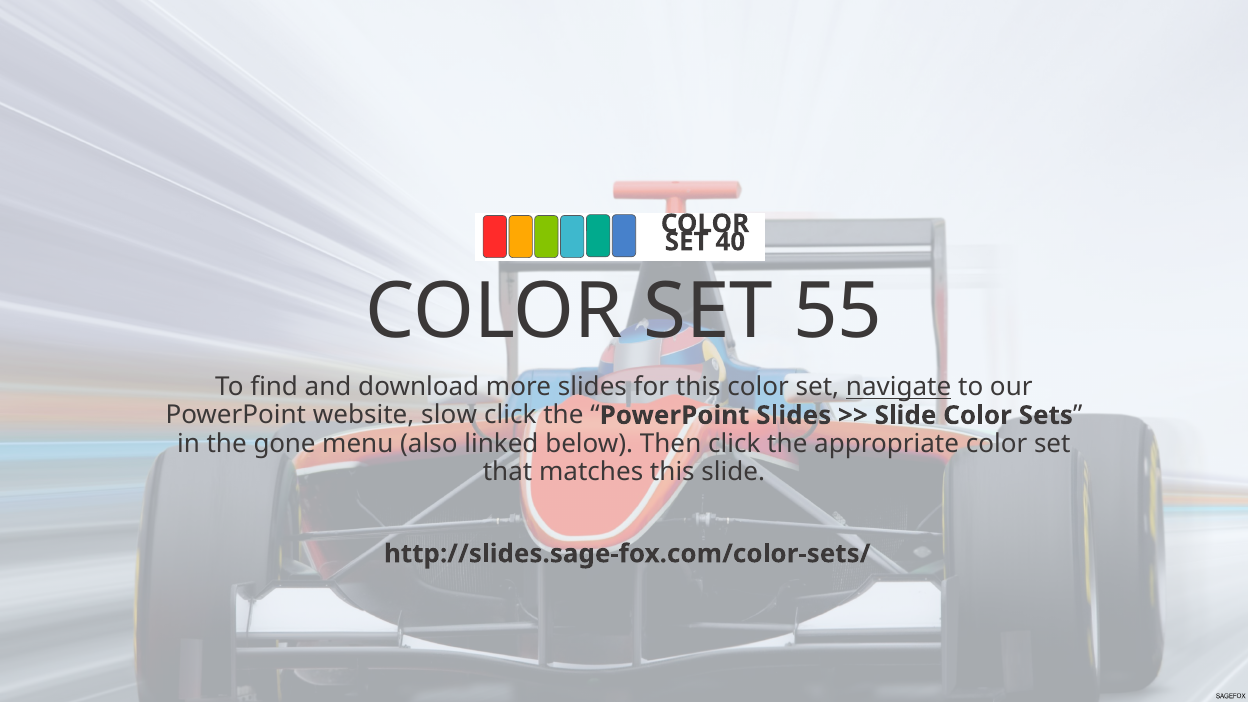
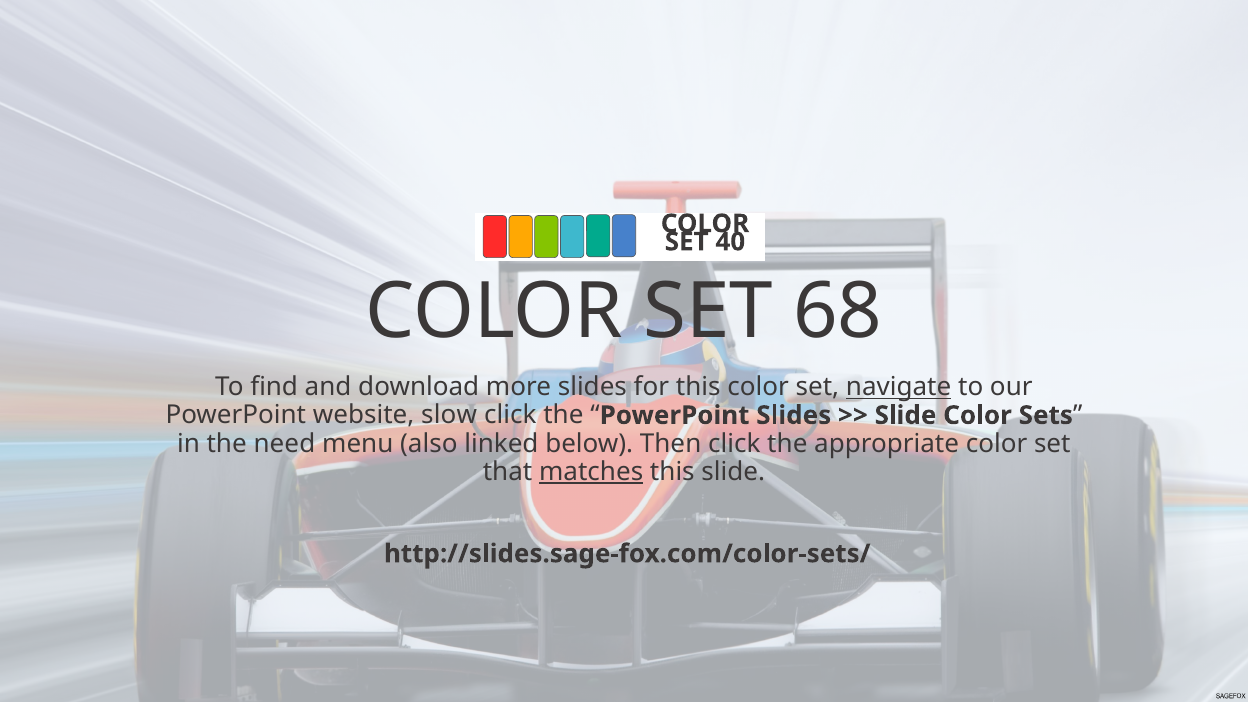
55: 55 -> 68 (838, 312)
gone: gone -> need (284, 443)
matches underline: none -> present (591, 472)
